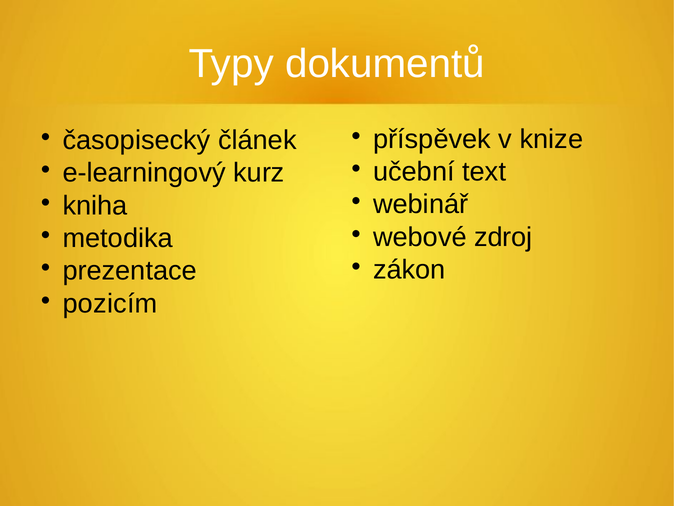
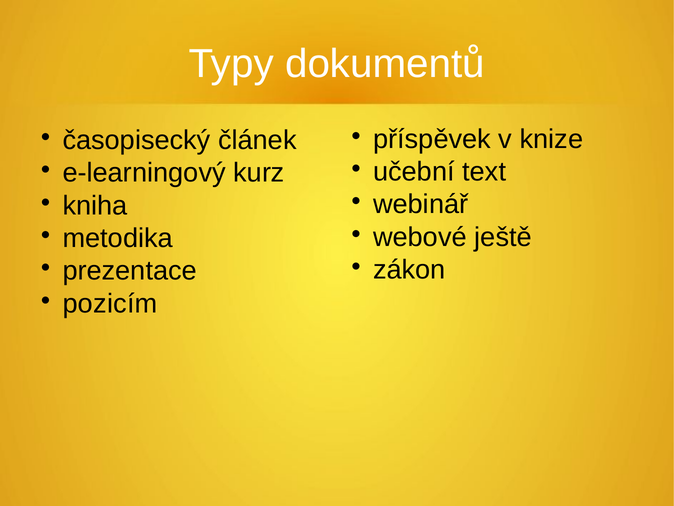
zdroj: zdroj -> ještě (503, 237)
